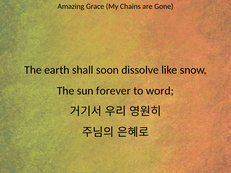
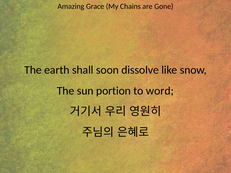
forever: forever -> portion (114, 91)
